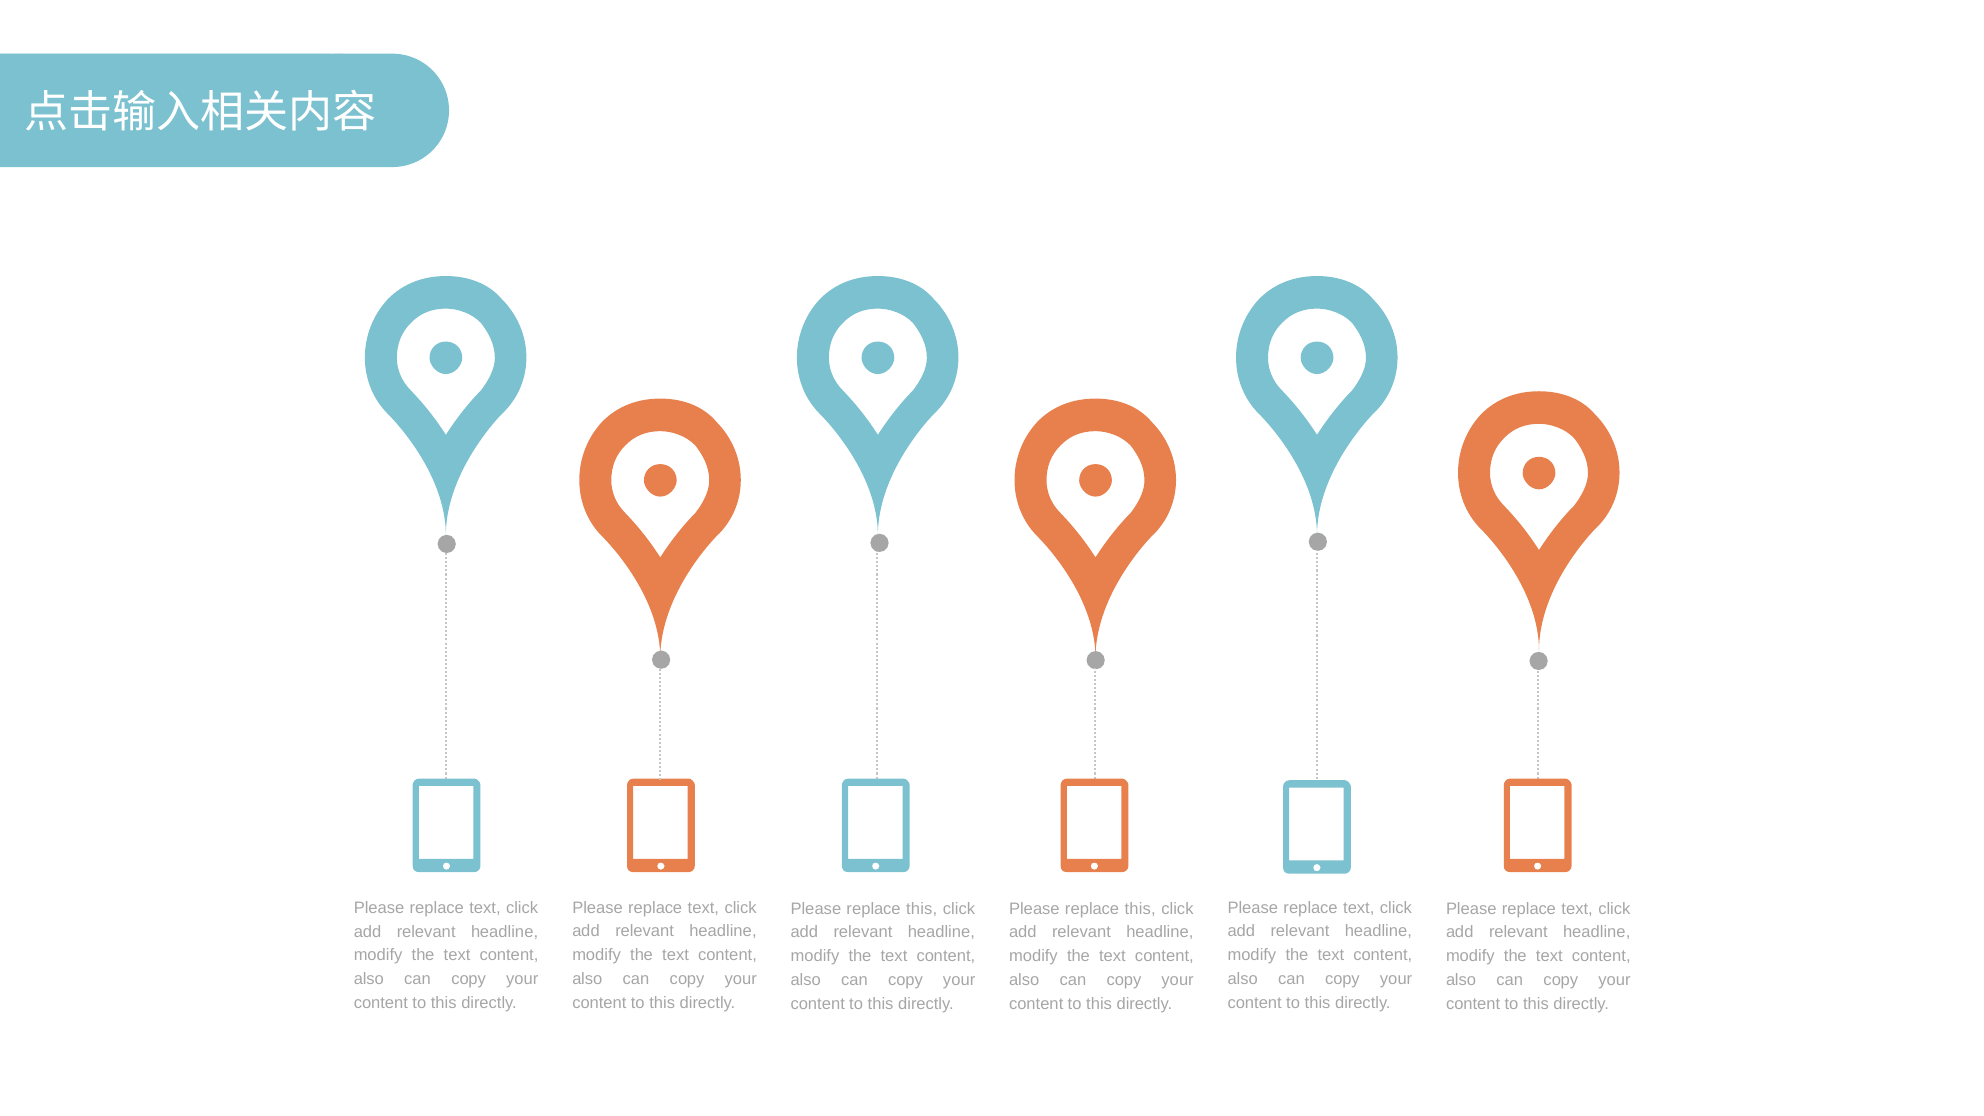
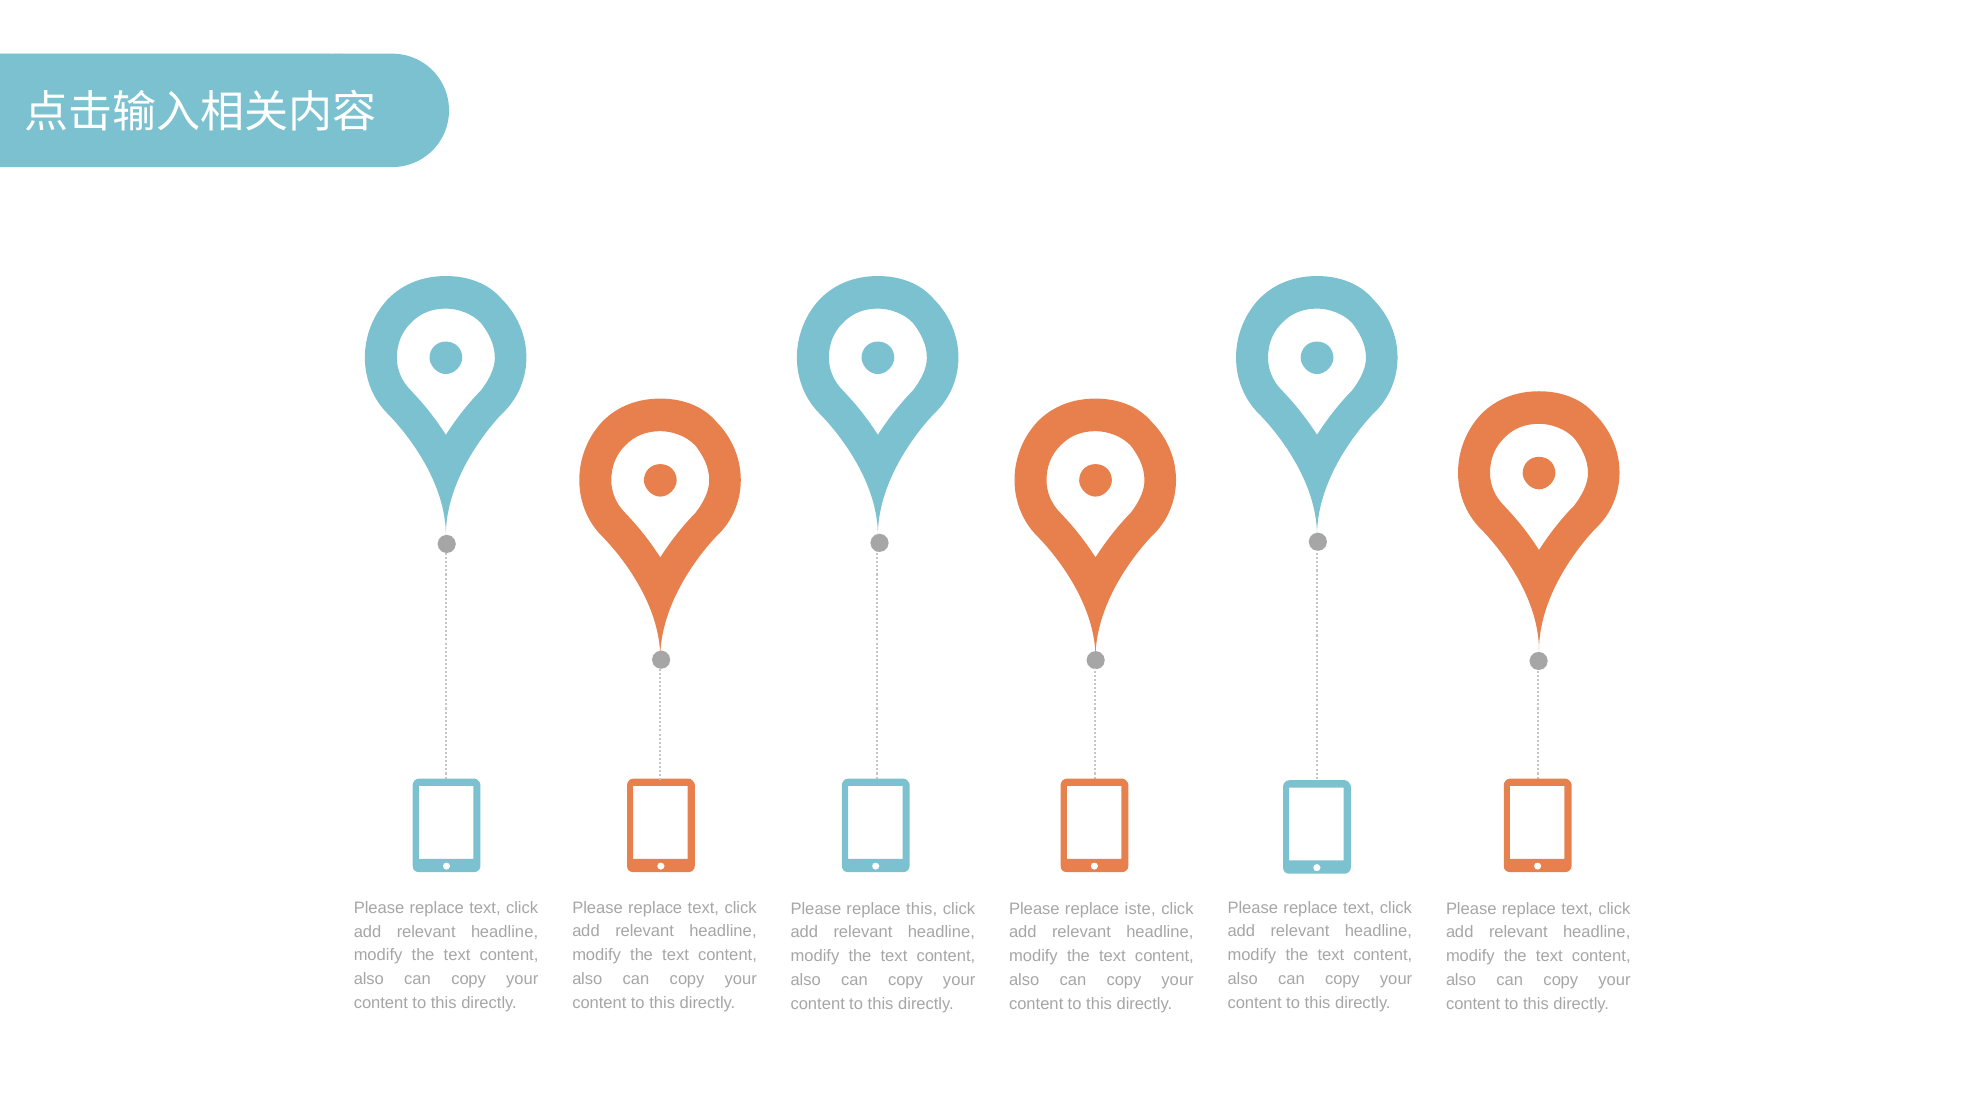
this: this -> iste (1140, 909)
